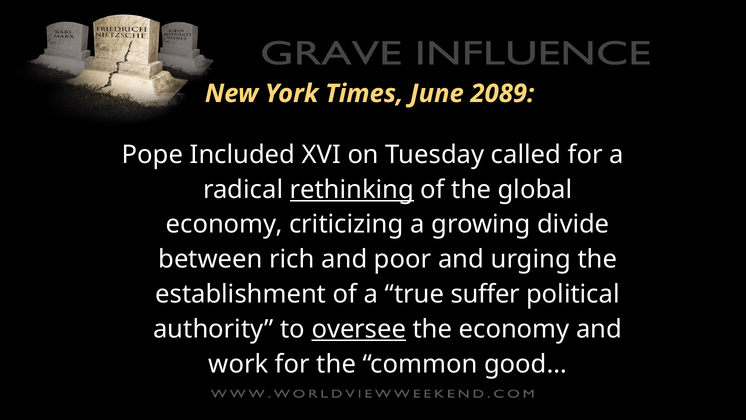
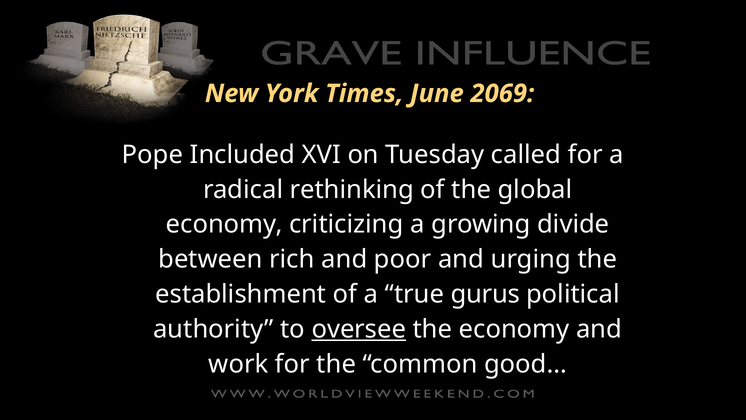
2089: 2089 -> 2069 (502, 94)
rethinking underline: present -> none (352, 189)
suffer: suffer -> gurus (485, 294)
